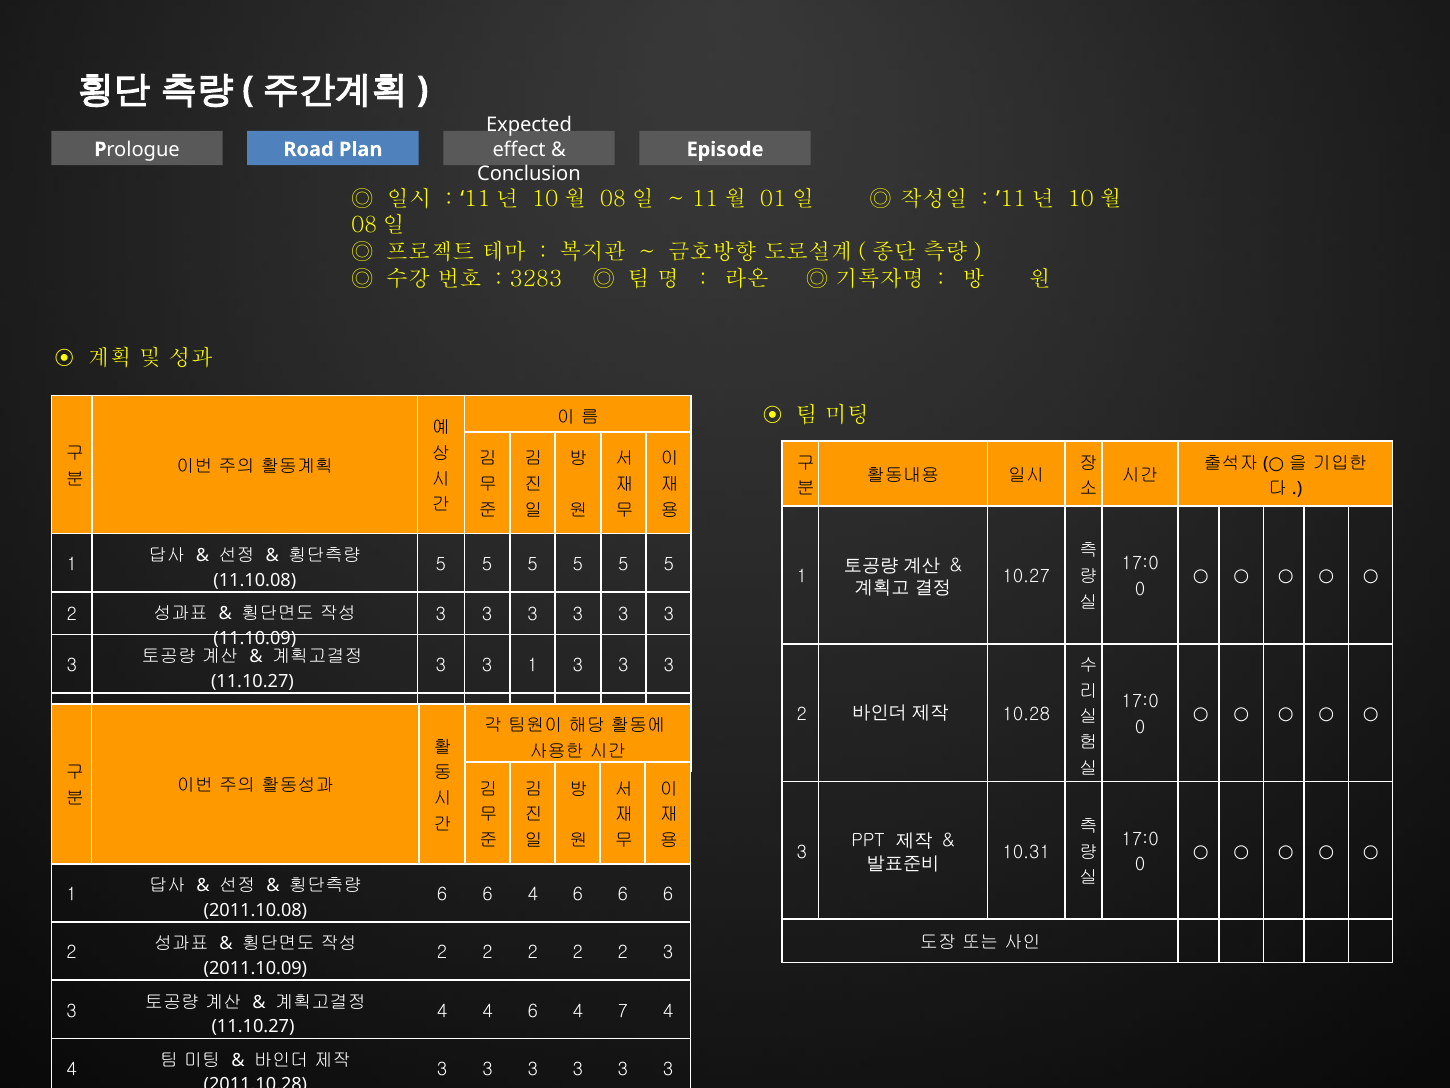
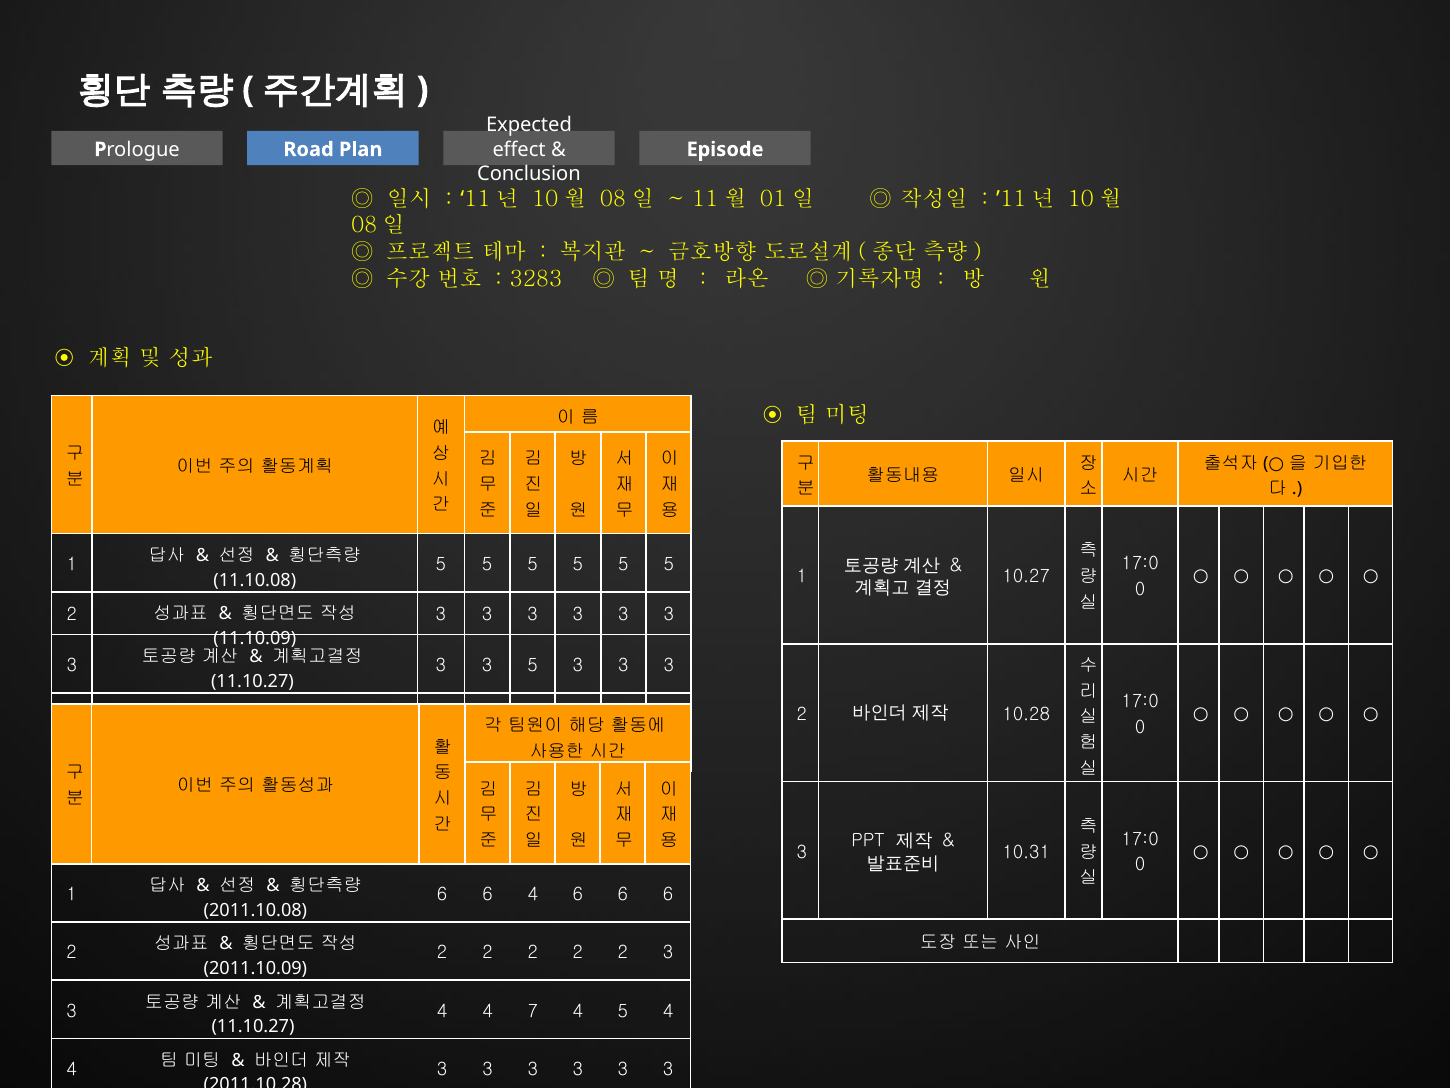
1: 1 -> 5 (533, 665)
4 4 6: 6 -> 7 (533, 1011)
7: 7 -> 5 (623, 1011)
